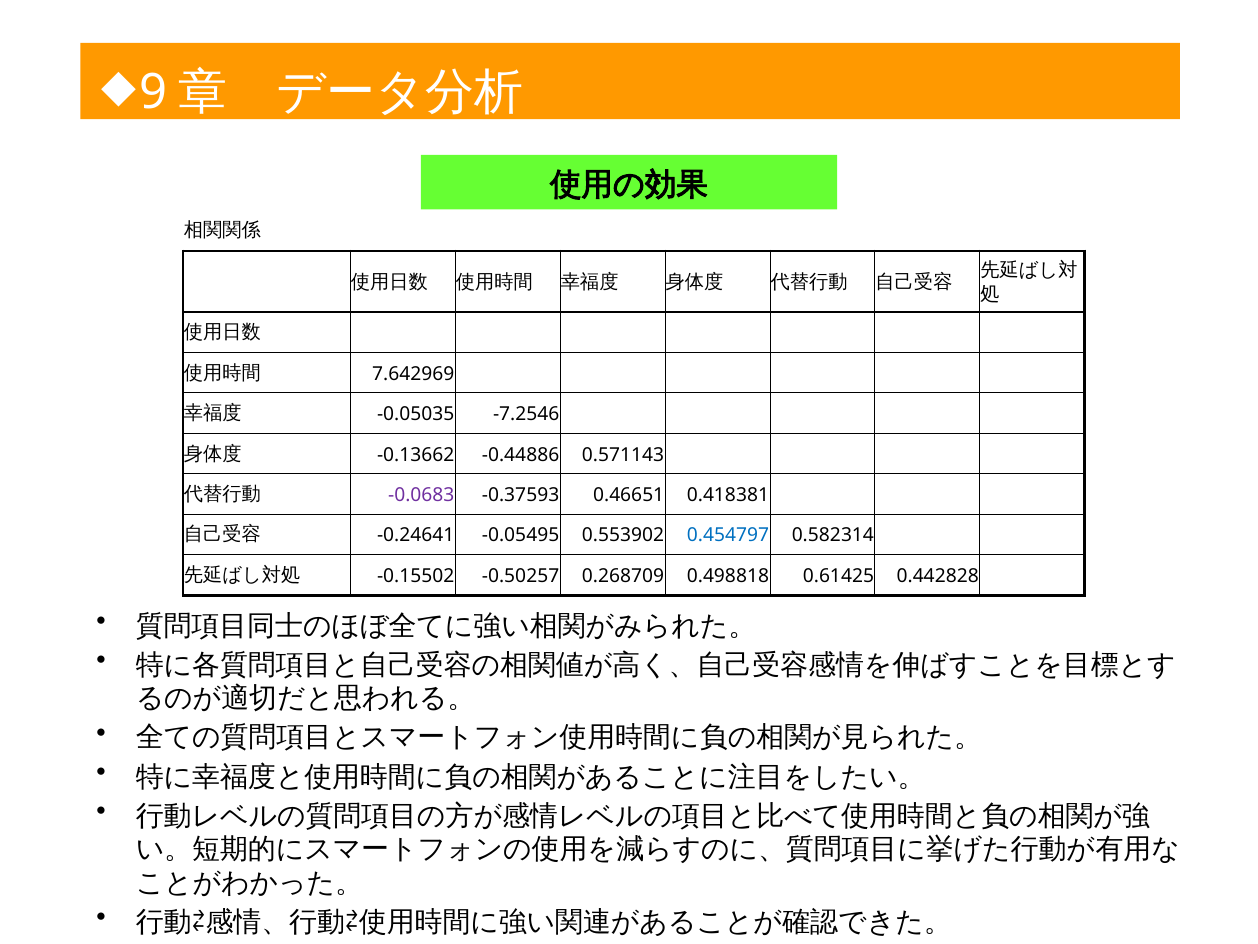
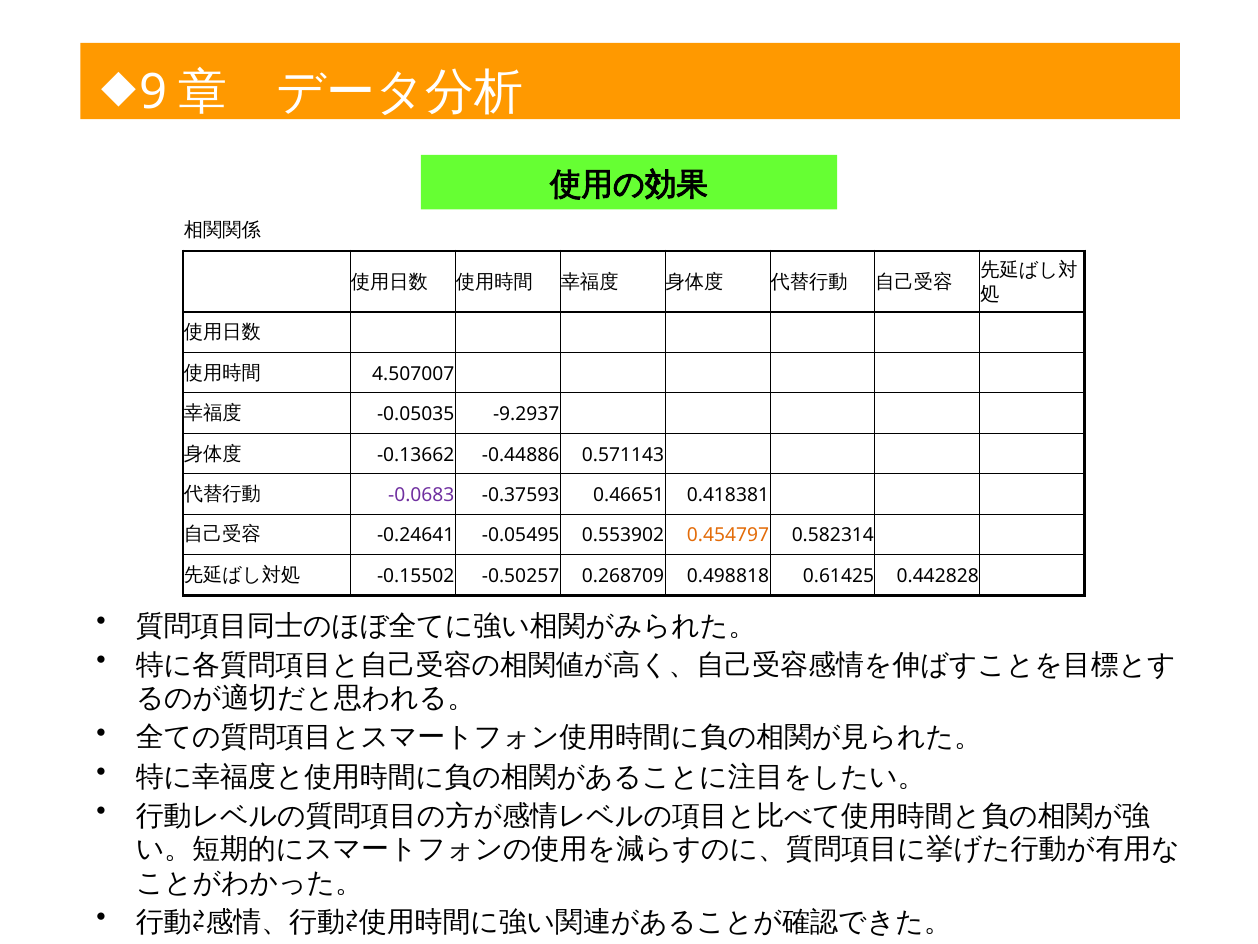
7.642969: 7.642969 -> 4.507007 (413, 374)
-7.2546: -7.2546 -> -9.2937 (526, 414)
0.454797 colour: blue -> orange (728, 535)
